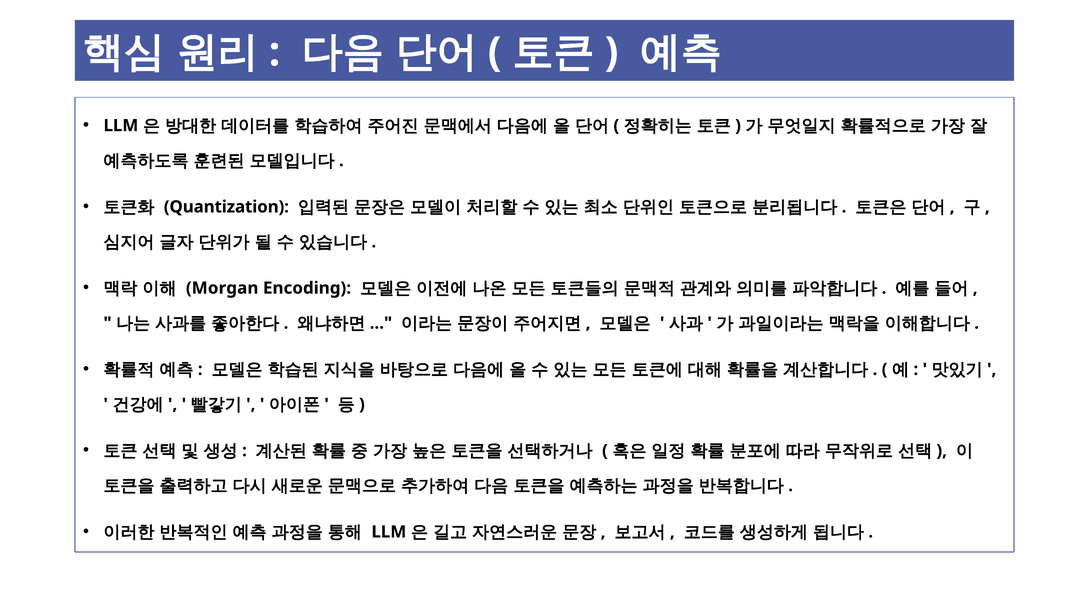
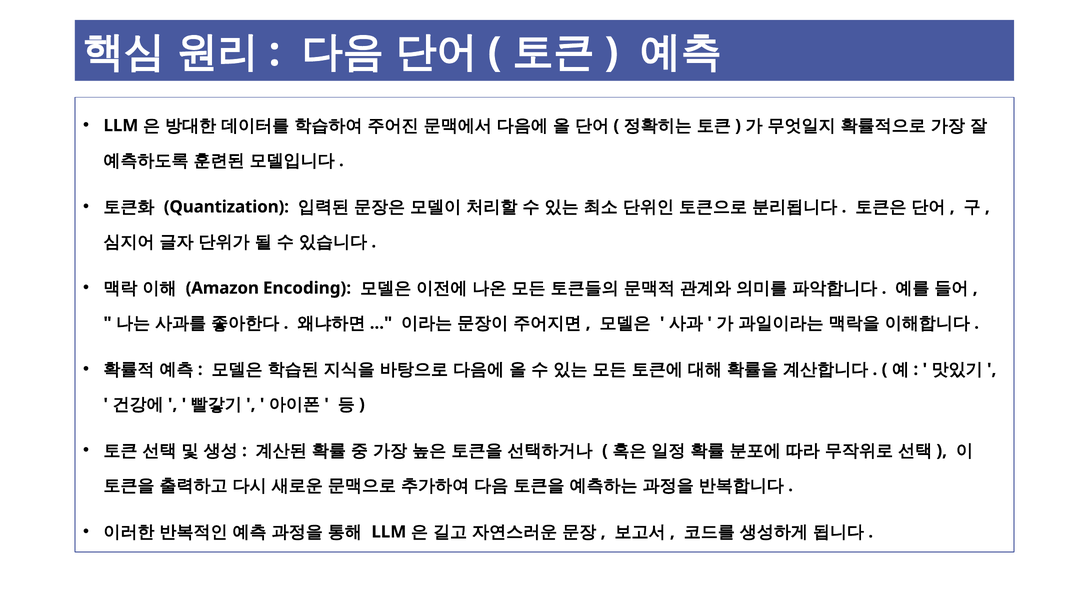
Morgan: Morgan -> Amazon (222, 288)
